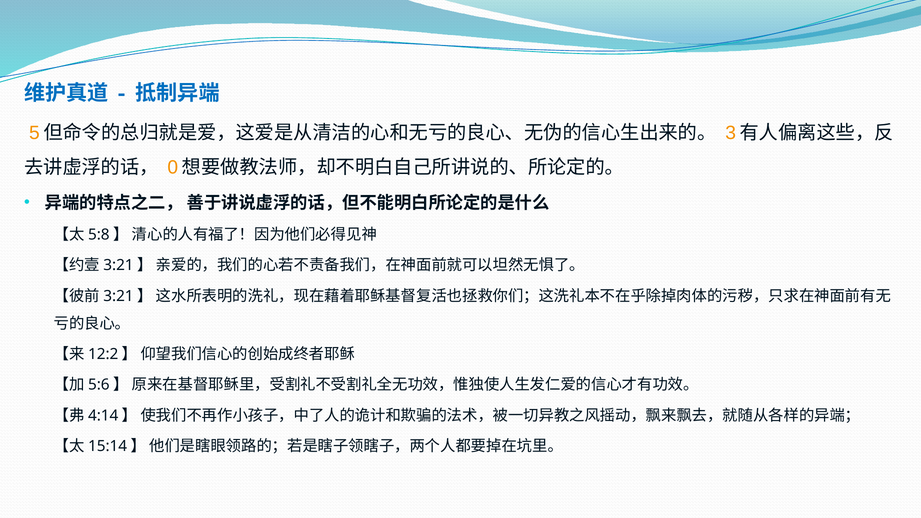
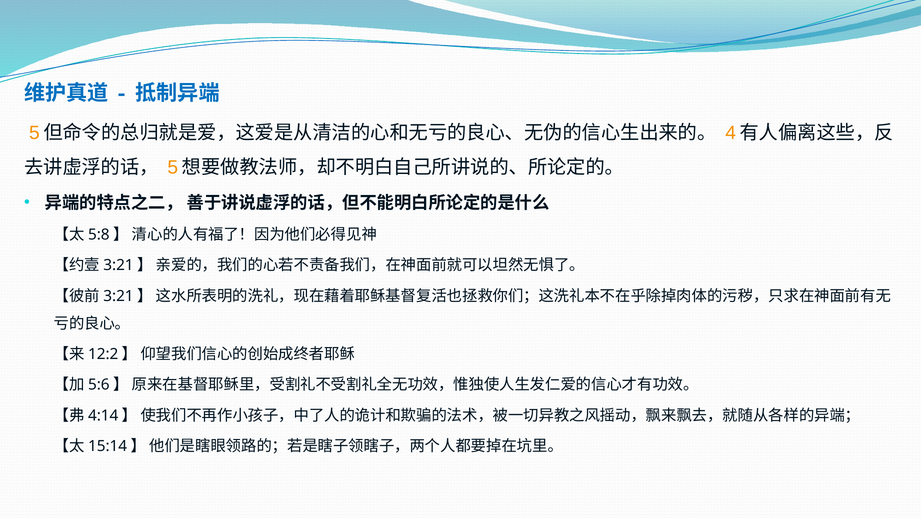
3: 3 -> 4 (731, 133)
0: 0 -> 5 (173, 167)
